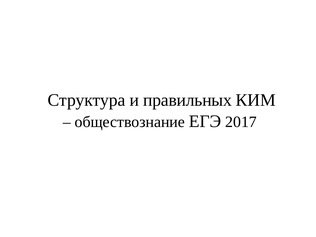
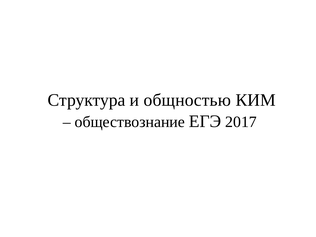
правильных: правильных -> общностью (187, 100)
